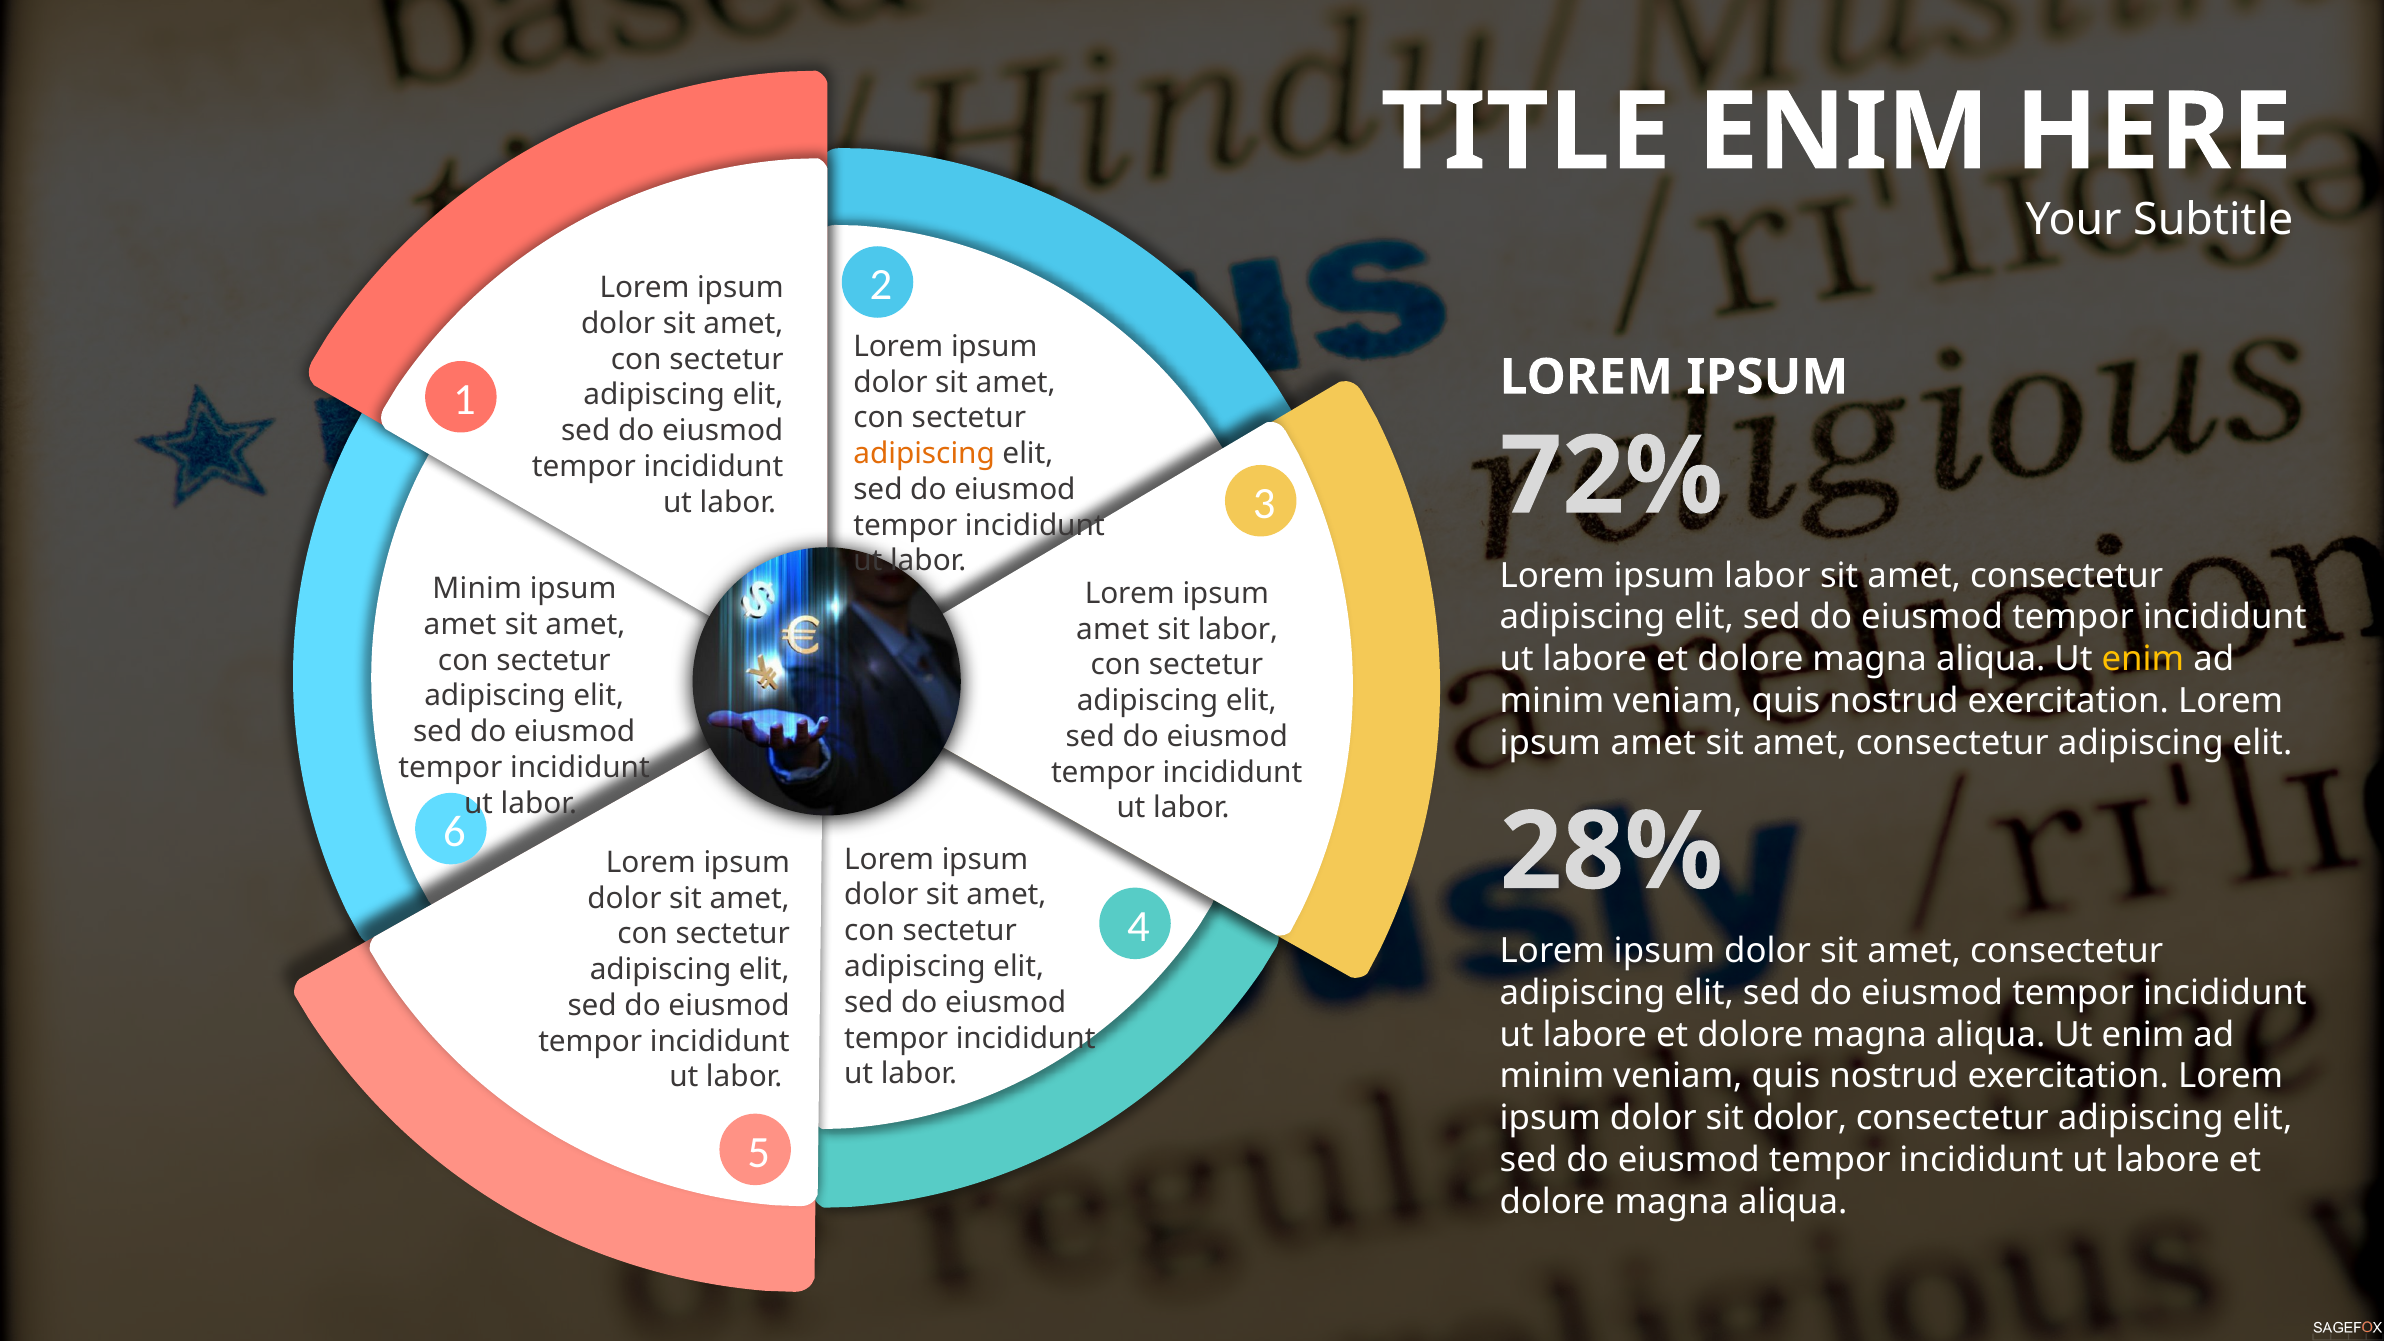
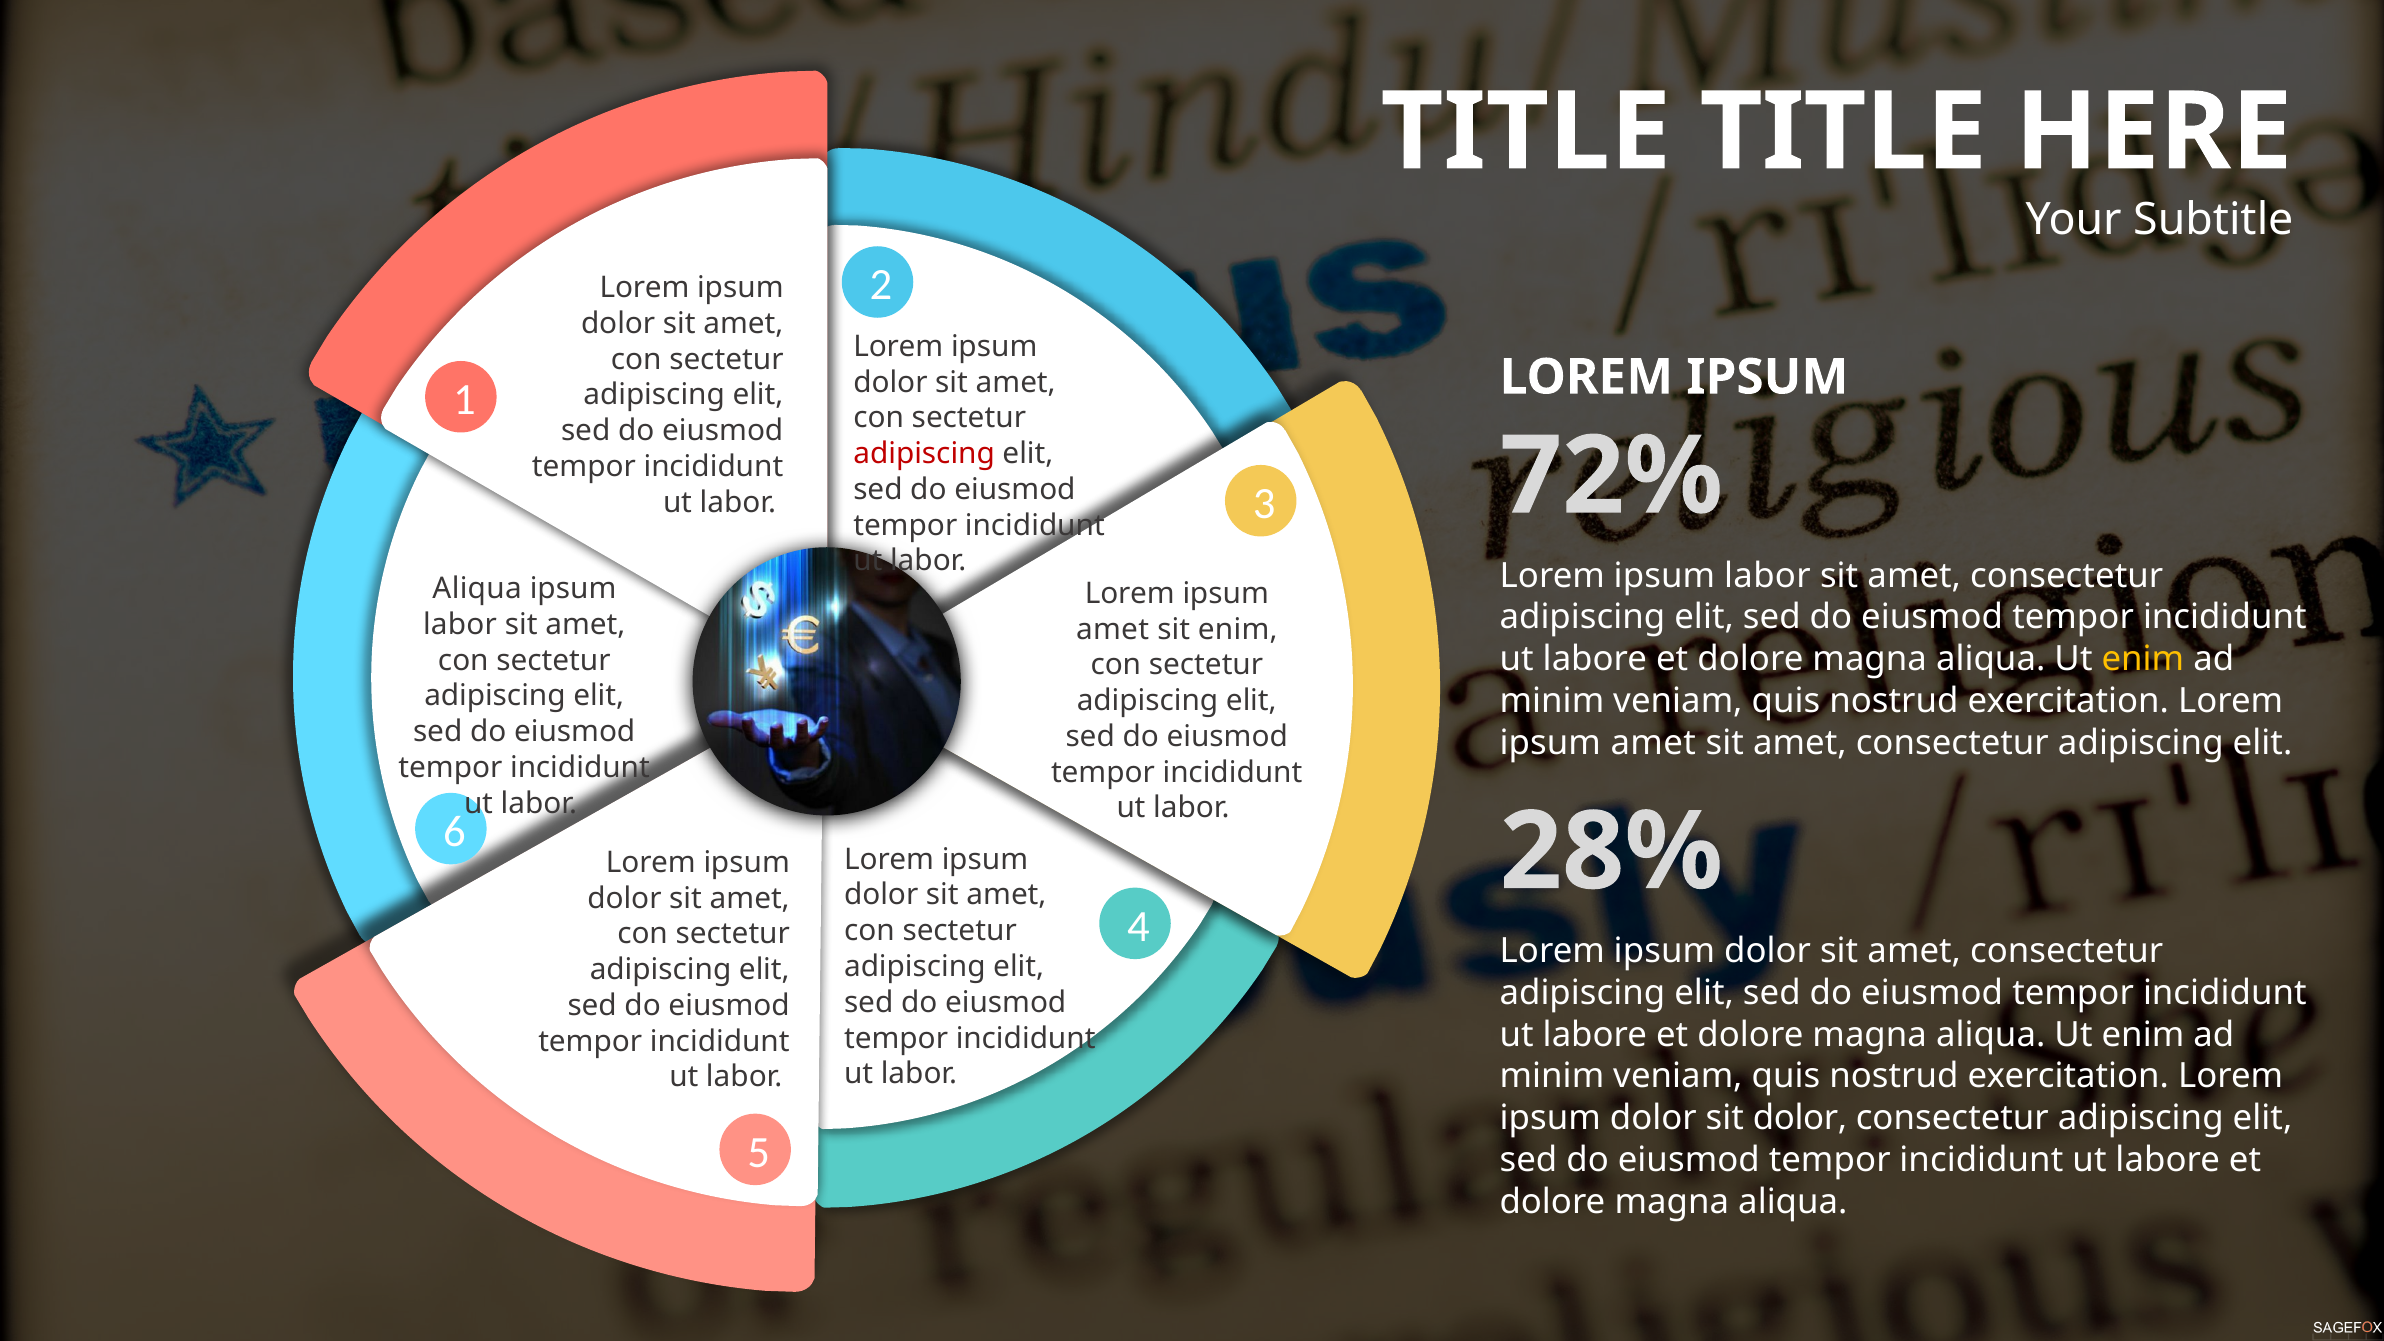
TITLE ENIM: ENIM -> TITLE (1843, 132)
adipiscing colour: orange -> red (924, 454)
Minim: Minim -> Aliqua (477, 589)
amet: amet -> labor (460, 625)
sit labor: labor -> enim (1238, 629)
